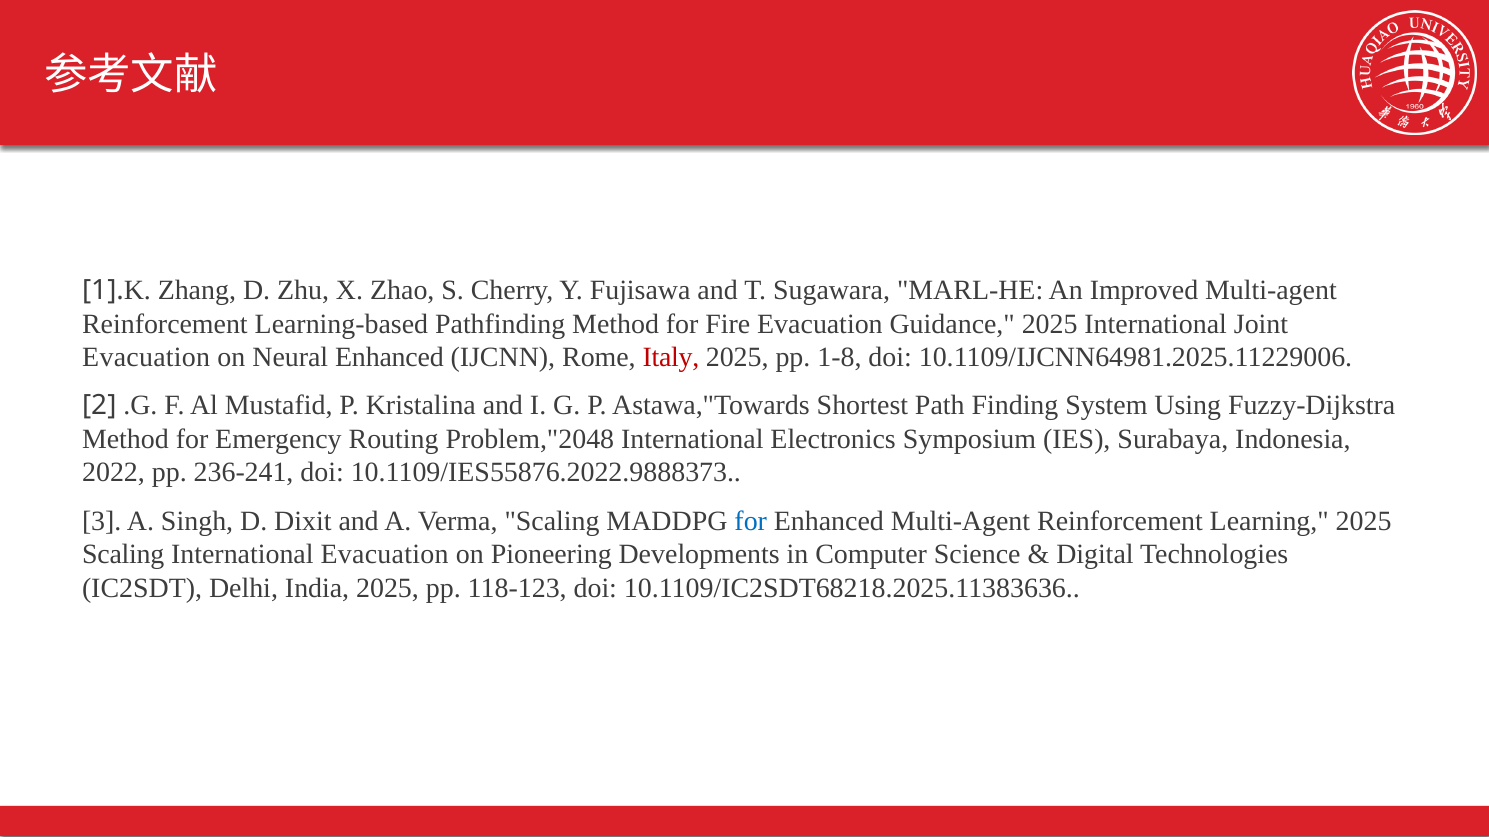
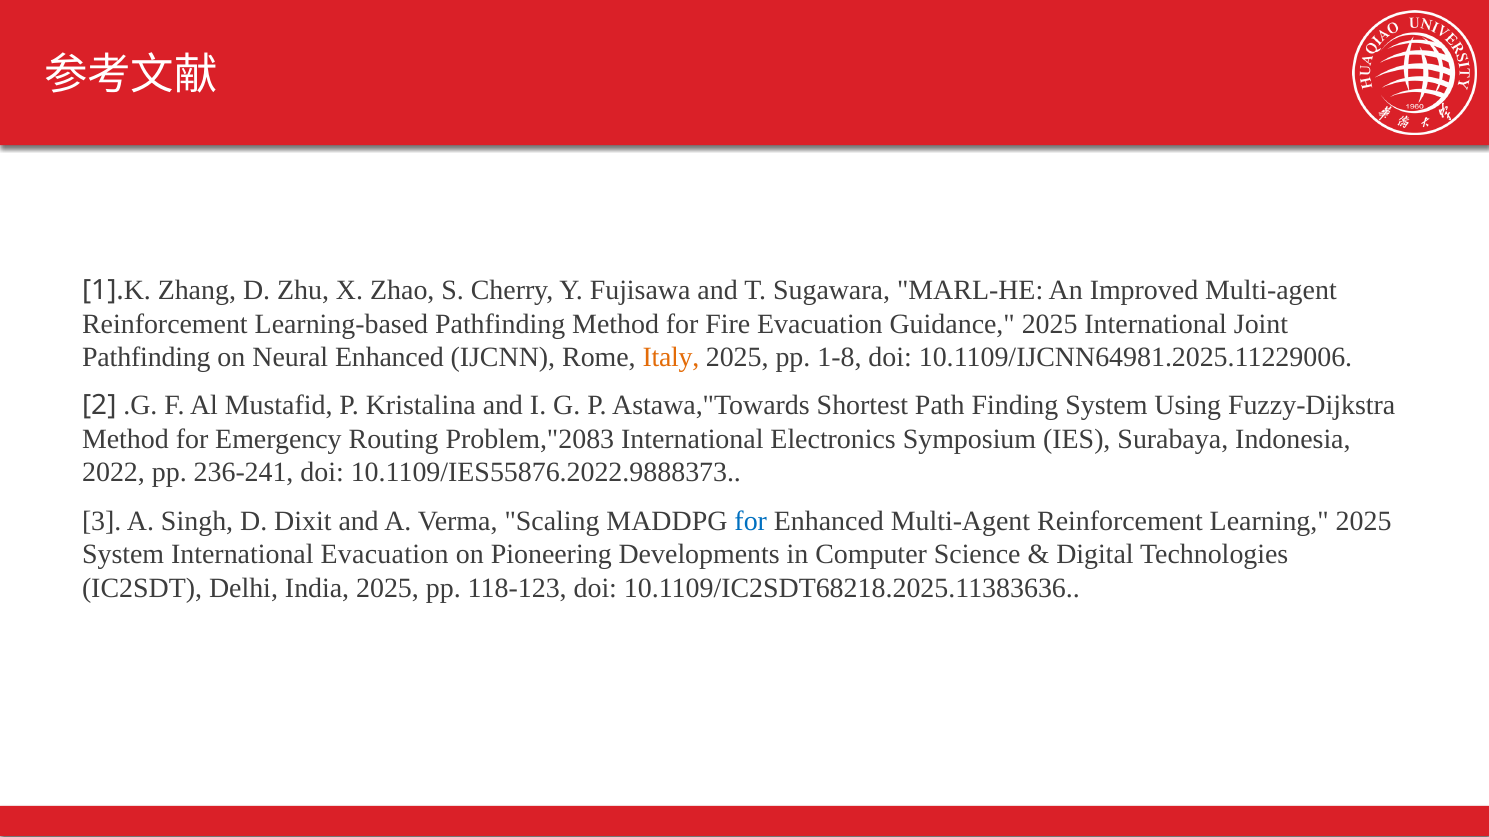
Evacuation: Evacuation -> Pathfinding (146, 358)
Italy colour: red -> orange (671, 358)
Problem,"2048: Problem,"2048 -> Problem,"2083 (530, 440)
Scaling: Scaling -> System (123, 555)
